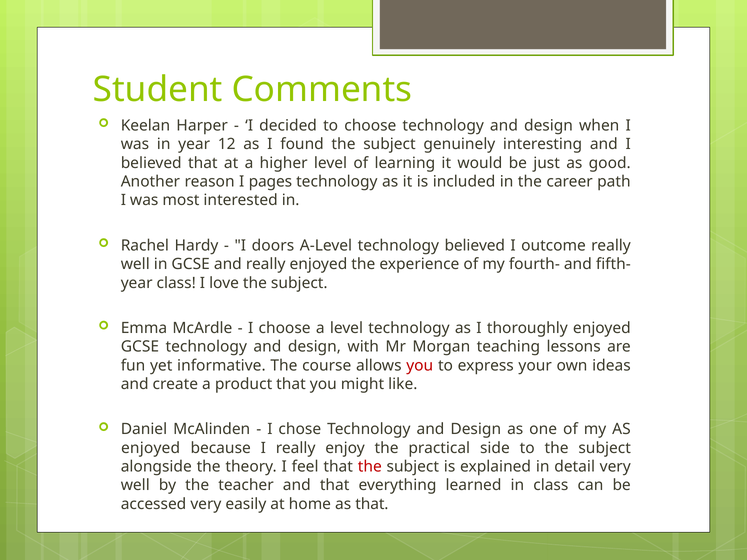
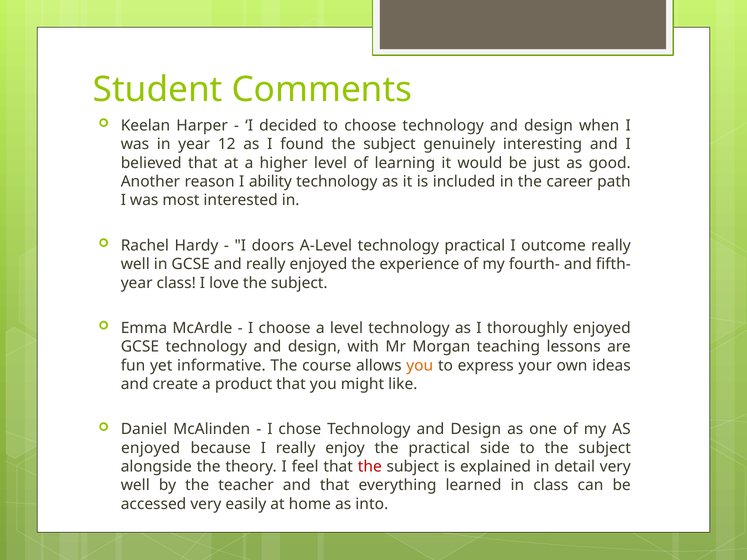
pages: pages -> ability (270, 182)
technology believed: believed -> practical (475, 246)
you colour: red -> orange (420, 366)
as that: that -> into (372, 504)
